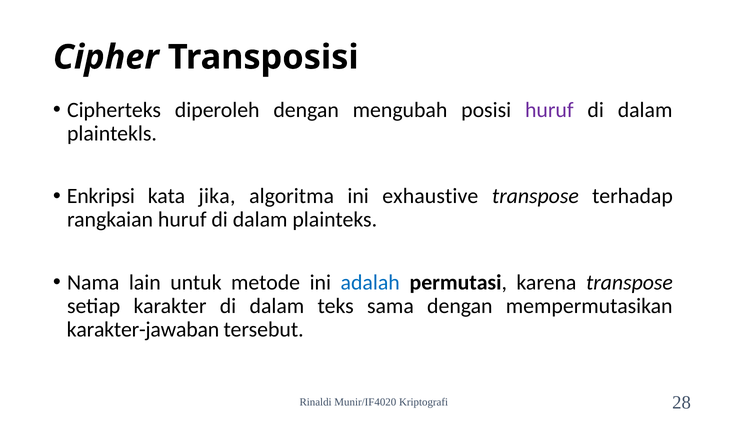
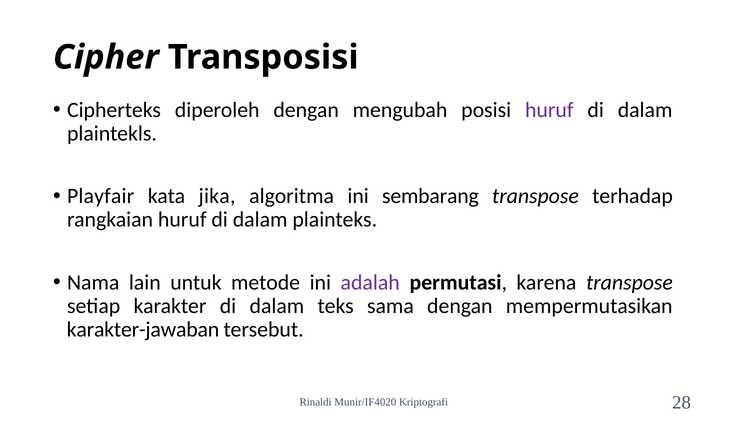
Enkripsi: Enkripsi -> Playfair (101, 196)
exhaustive: exhaustive -> sembarang (430, 196)
adalah colour: blue -> purple (370, 282)
